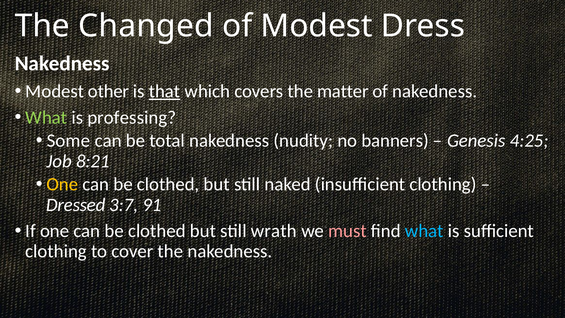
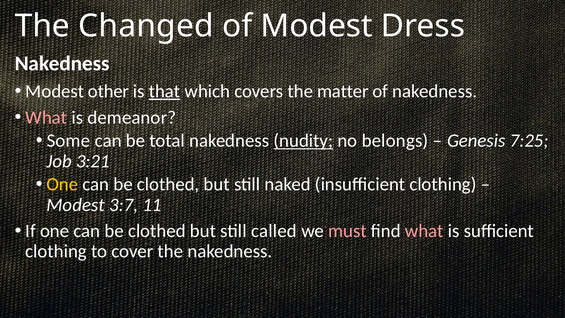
What colour: light green -> pink (46, 117)
professing: professing -> demeanor (132, 117)
nudity underline: none -> present (303, 141)
banners: banners -> belongs (395, 141)
4:25: 4:25 -> 7:25 (529, 141)
8:21: 8:21 -> 3:21 (93, 161)
Dressed: Dressed -> Modest (76, 205)
91: 91 -> 11 (152, 205)
wrath: wrath -> called (274, 231)
what colour: light blue -> pink (424, 231)
